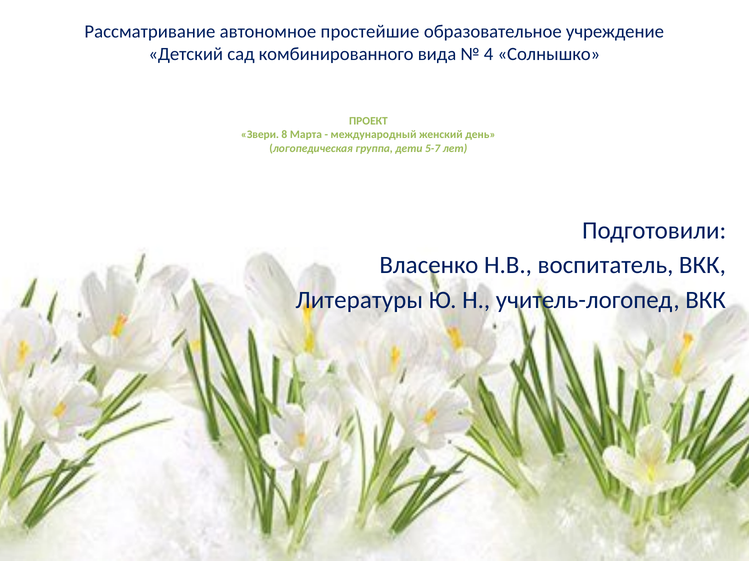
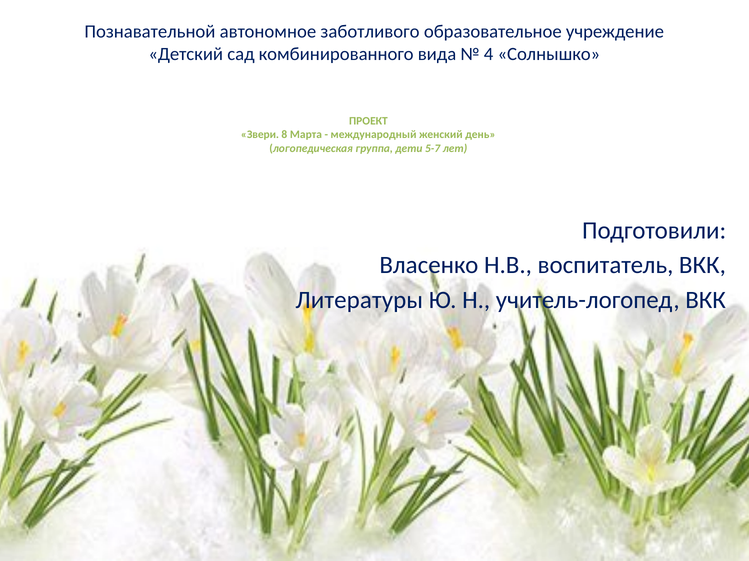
Рассматривание: Рассматривание -> Познавательной (150, 32)
простейшие: простейшие -> заботливого (370, 32)
